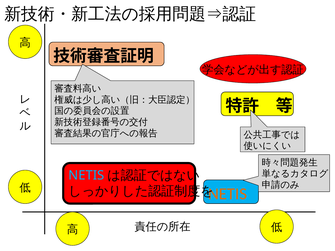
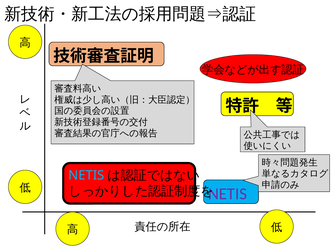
NETIS colour: orange -> purple (228, 194)
